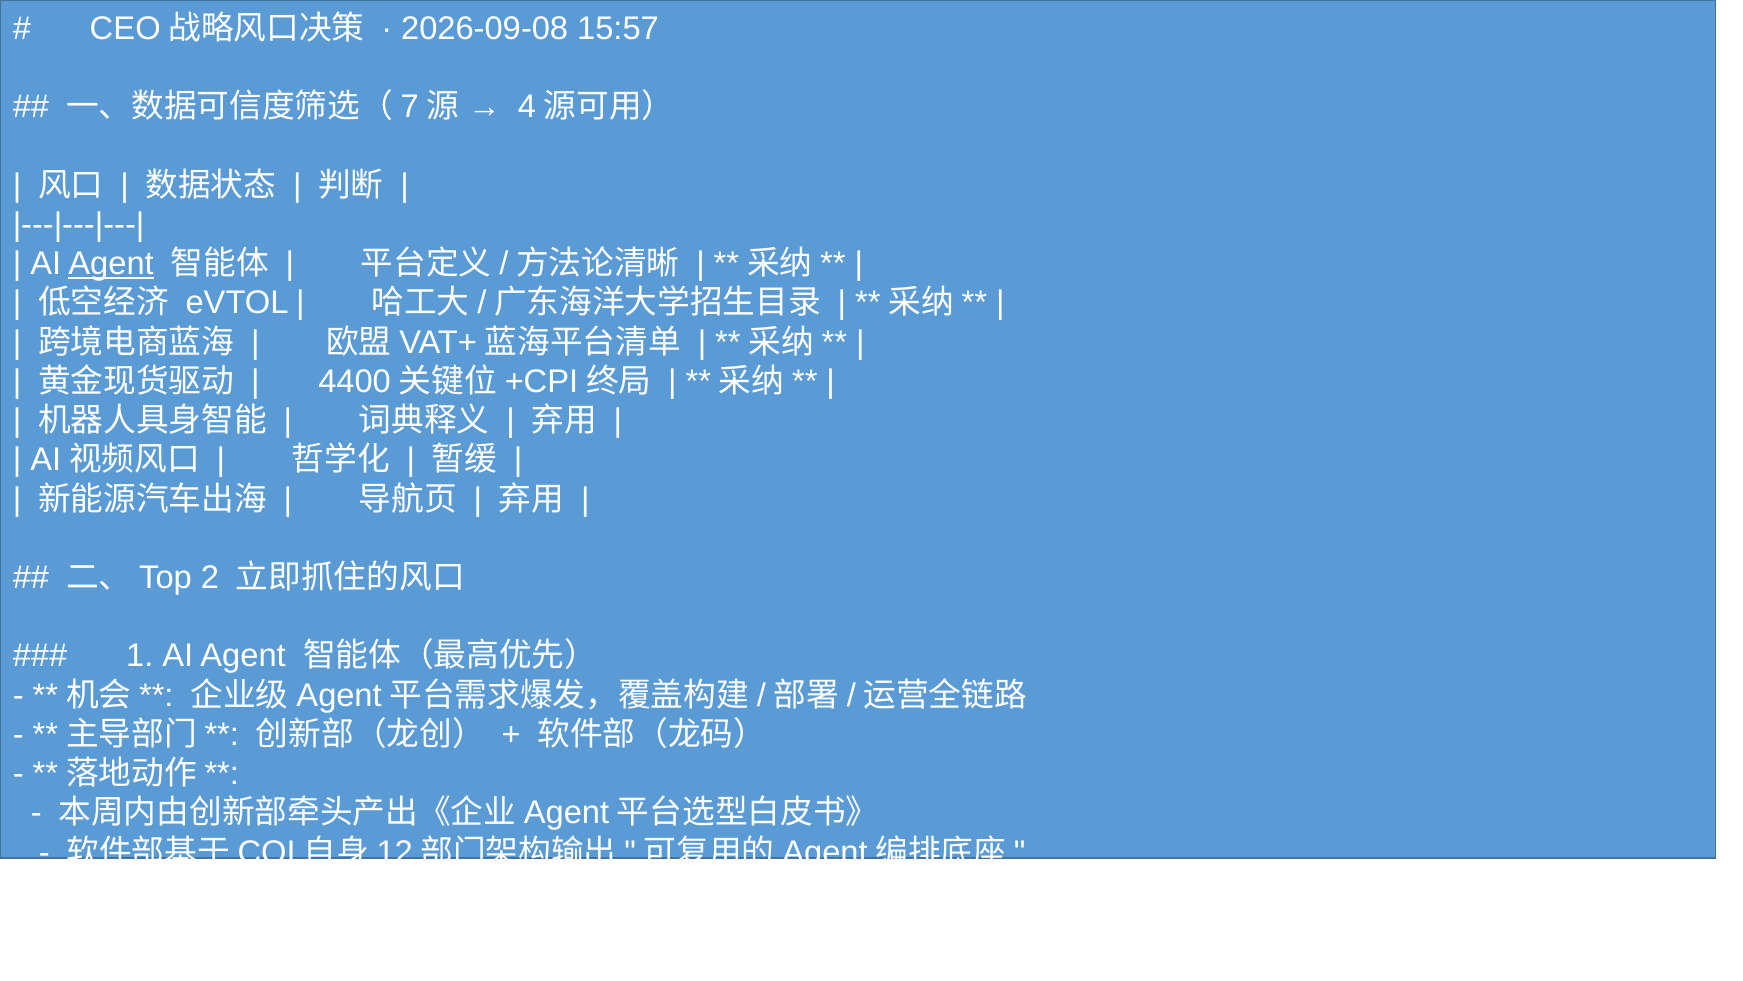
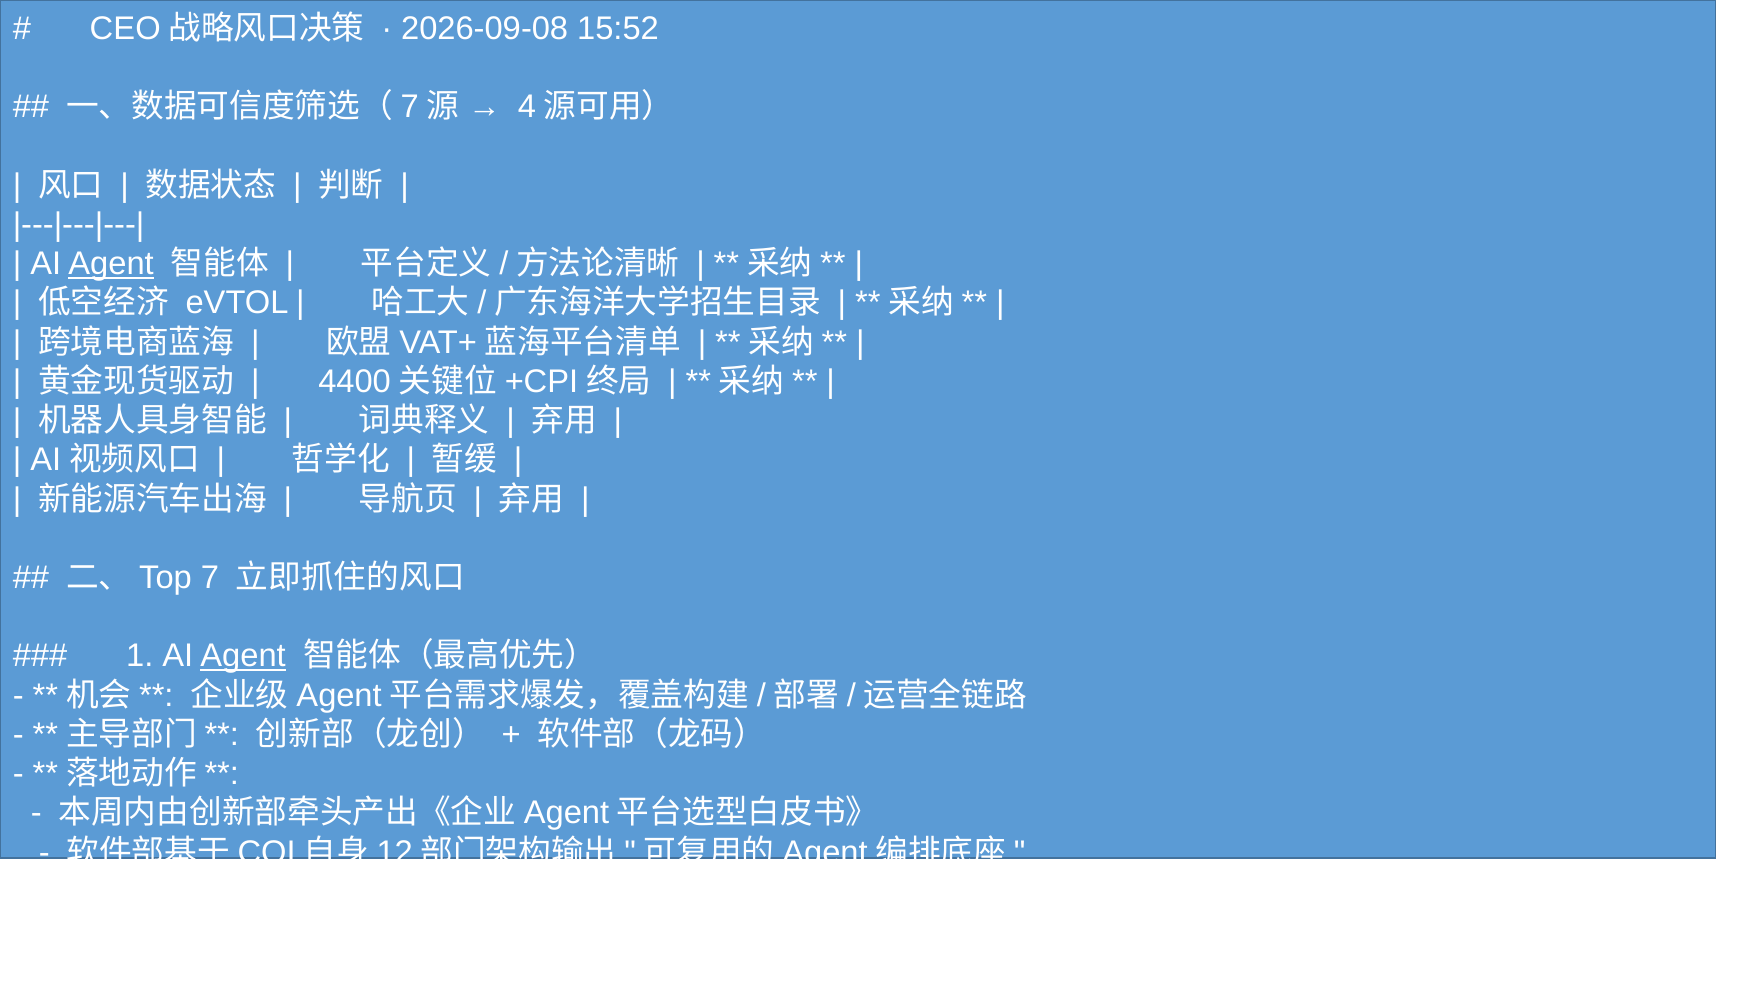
15:57: 15:57 -> 15:52 (618, 28)
2: 2 -> 7 (210, 577)
Agent underline: none -> present (243, 656)
